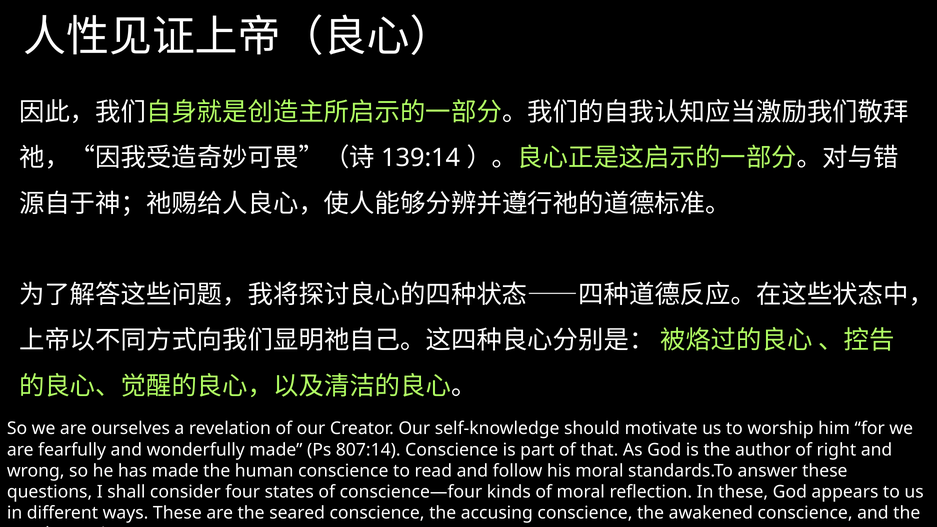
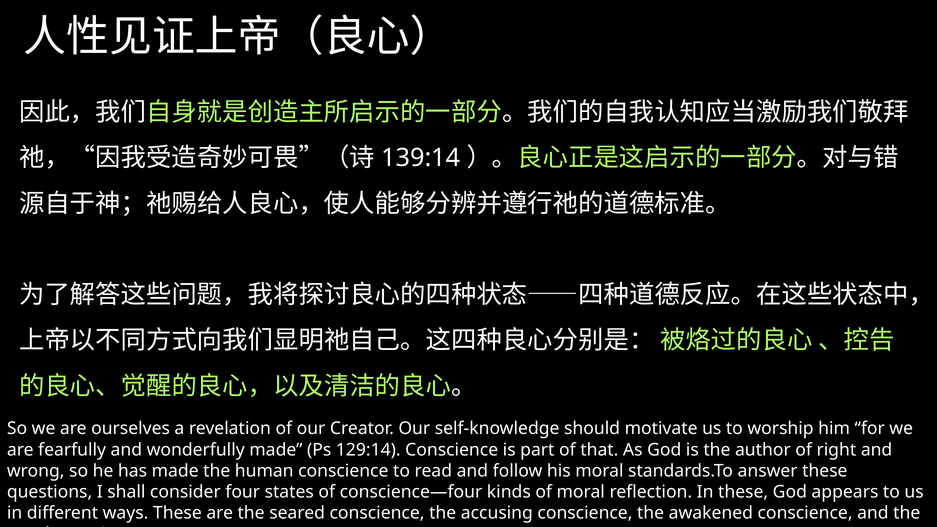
807:14: 807:14 -> 129:14 (368, 450)
